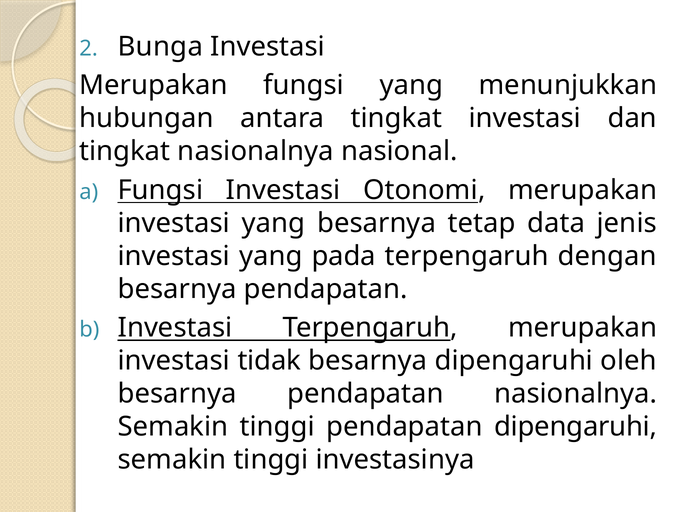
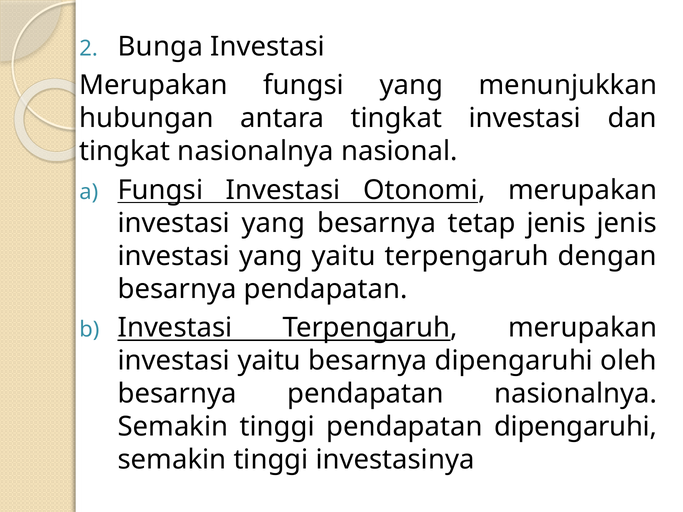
tetap data: data -> jenis (556, 223)
yang pada: pada -> yaitu (344, 256)
investasi tidak: tidak -> yaitu (269, 361)
